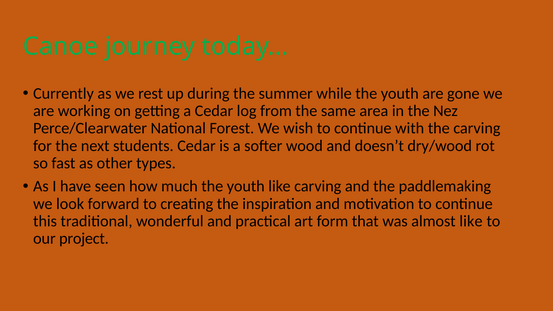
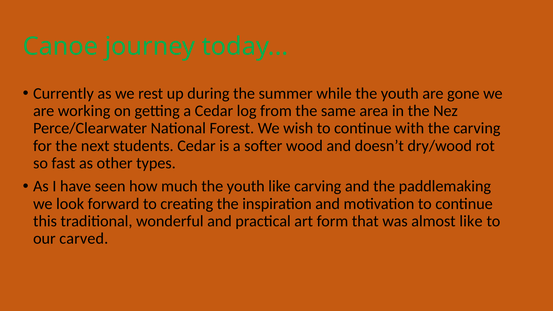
project: project -> carved (84, 239)
